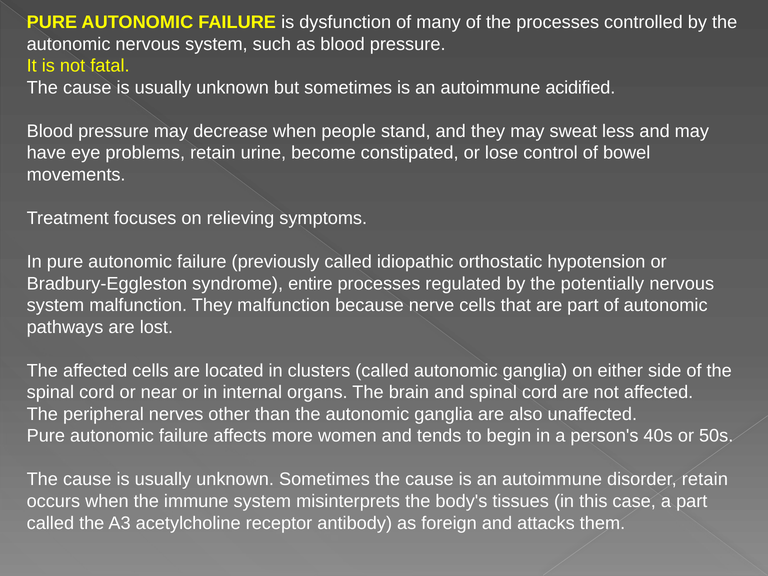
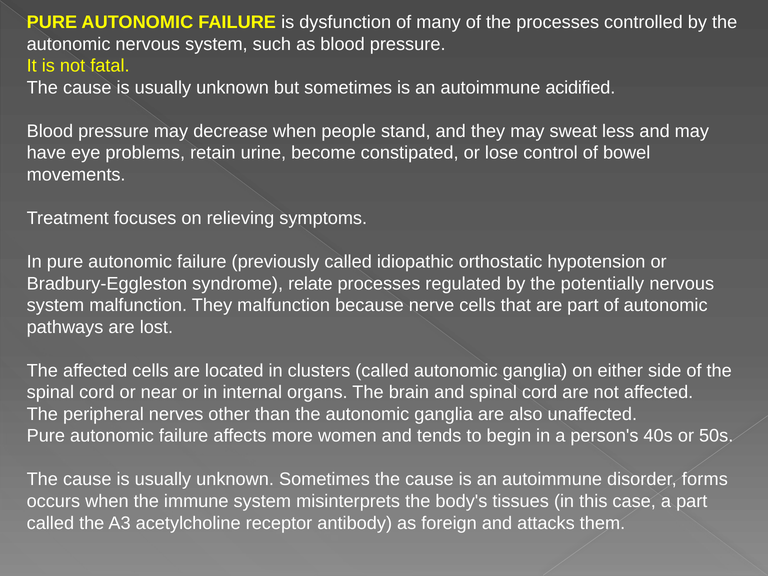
entire: entire -> relate (310, 284)
disorder retain: retain -> forms (705, 479)
